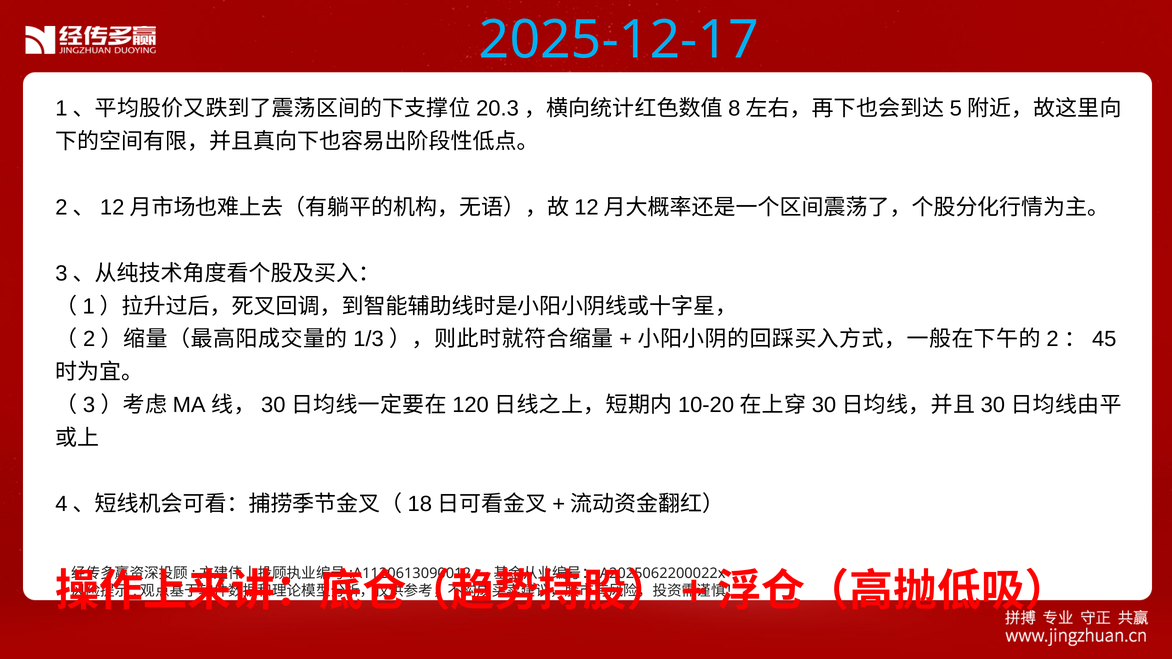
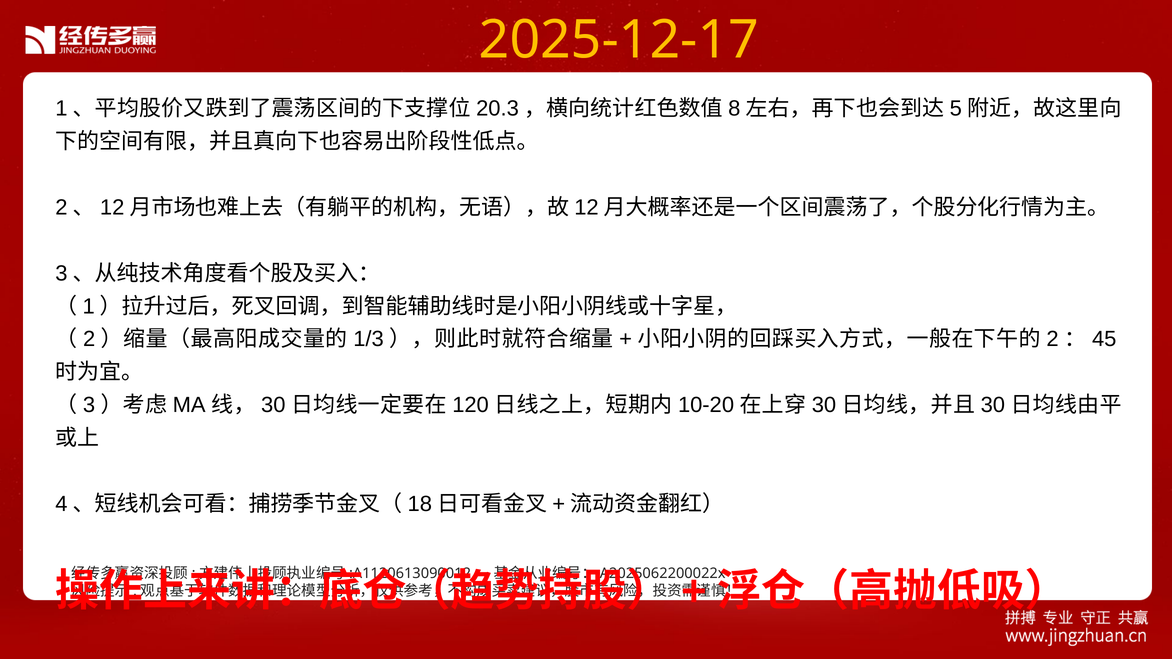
2025-12-17 colour: light blue -> yellow (619, 40)
